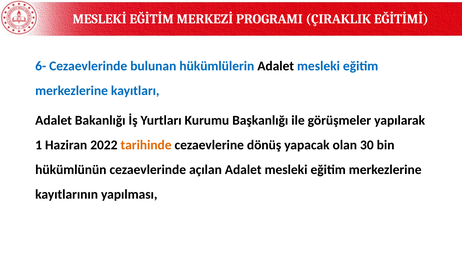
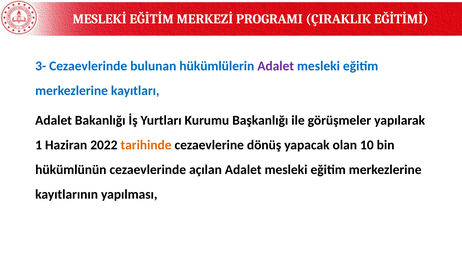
6-: 6- -> 3- (41, 66)
Adalet colour: black -> purple (276, 66)
30: 30 -> 10 (367, 145)
